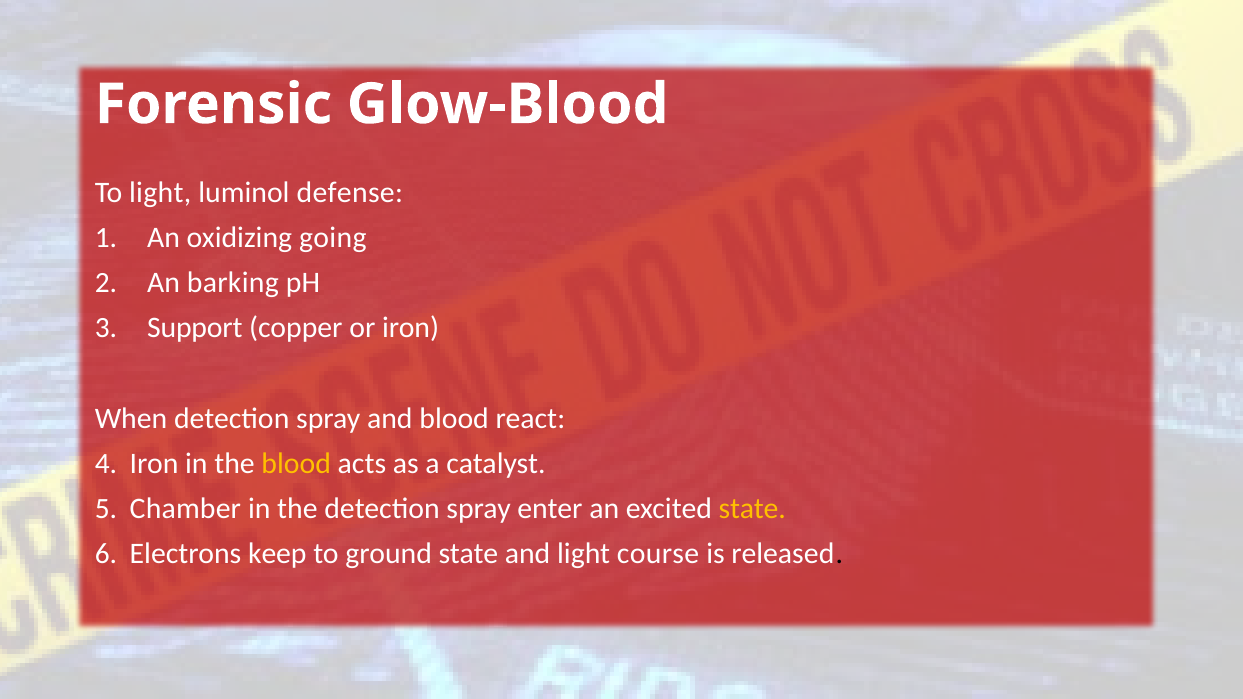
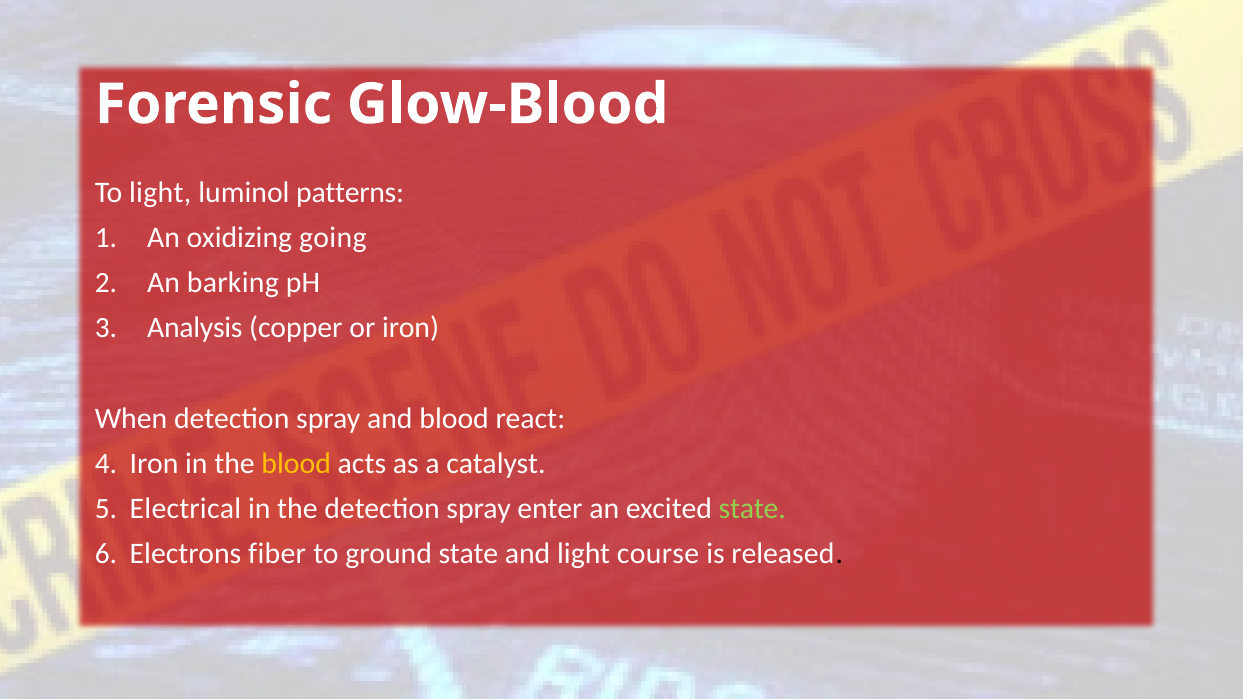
defense: defense -> patterns (350, 193)
Support: Support -> Analysis (195, 328)
Chamber: Chamber -> Electrical (185, 509)
state colour: yellow -> light green (752, 509)
keep: keep -> fiber (277, 554)
